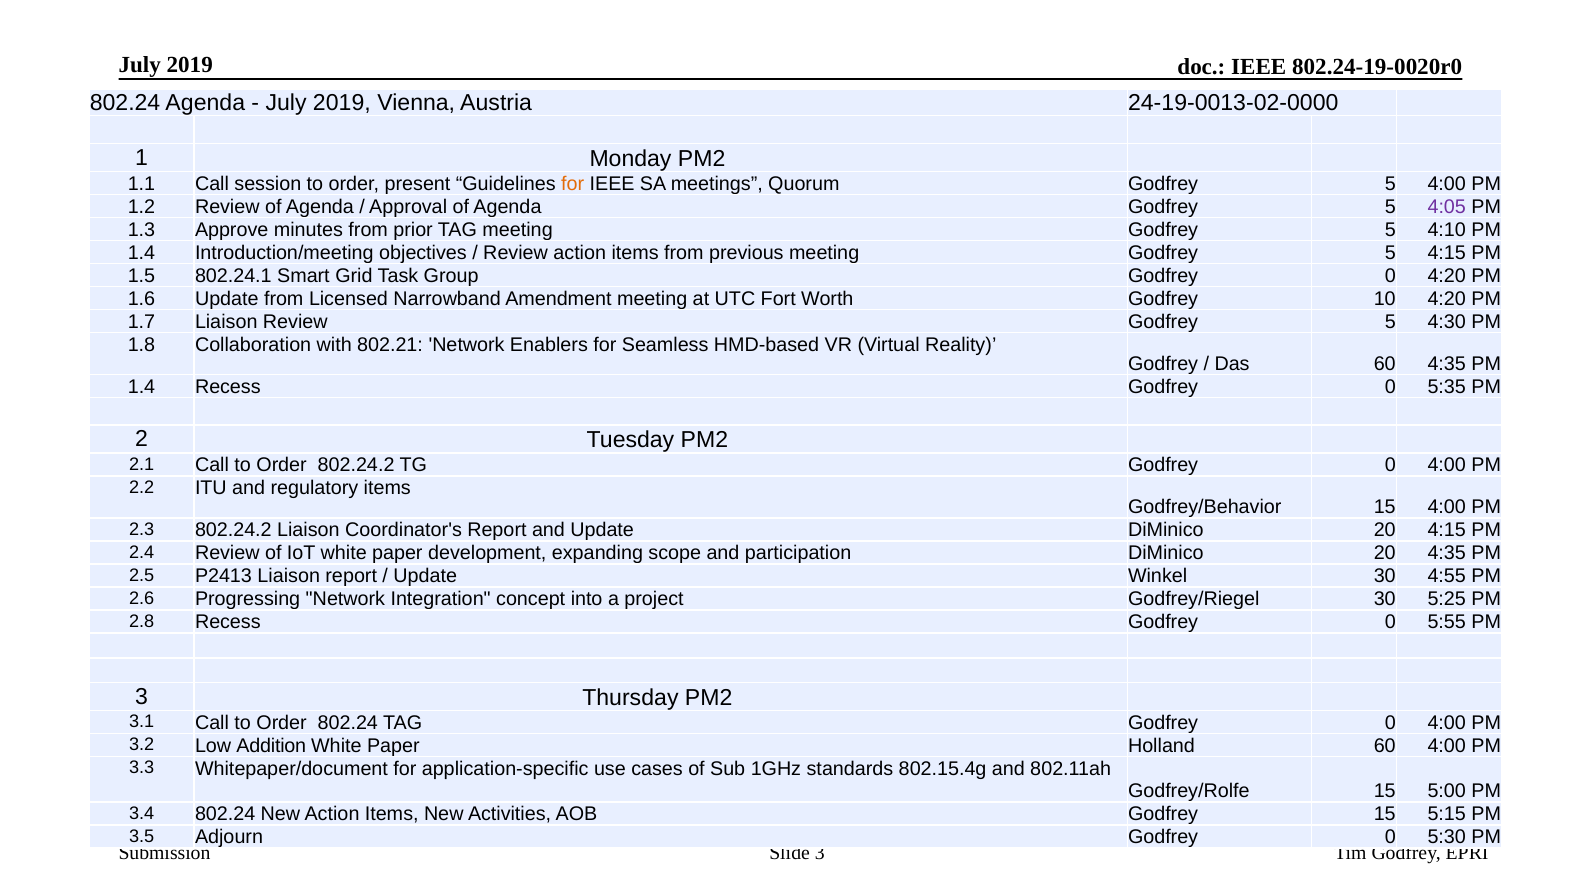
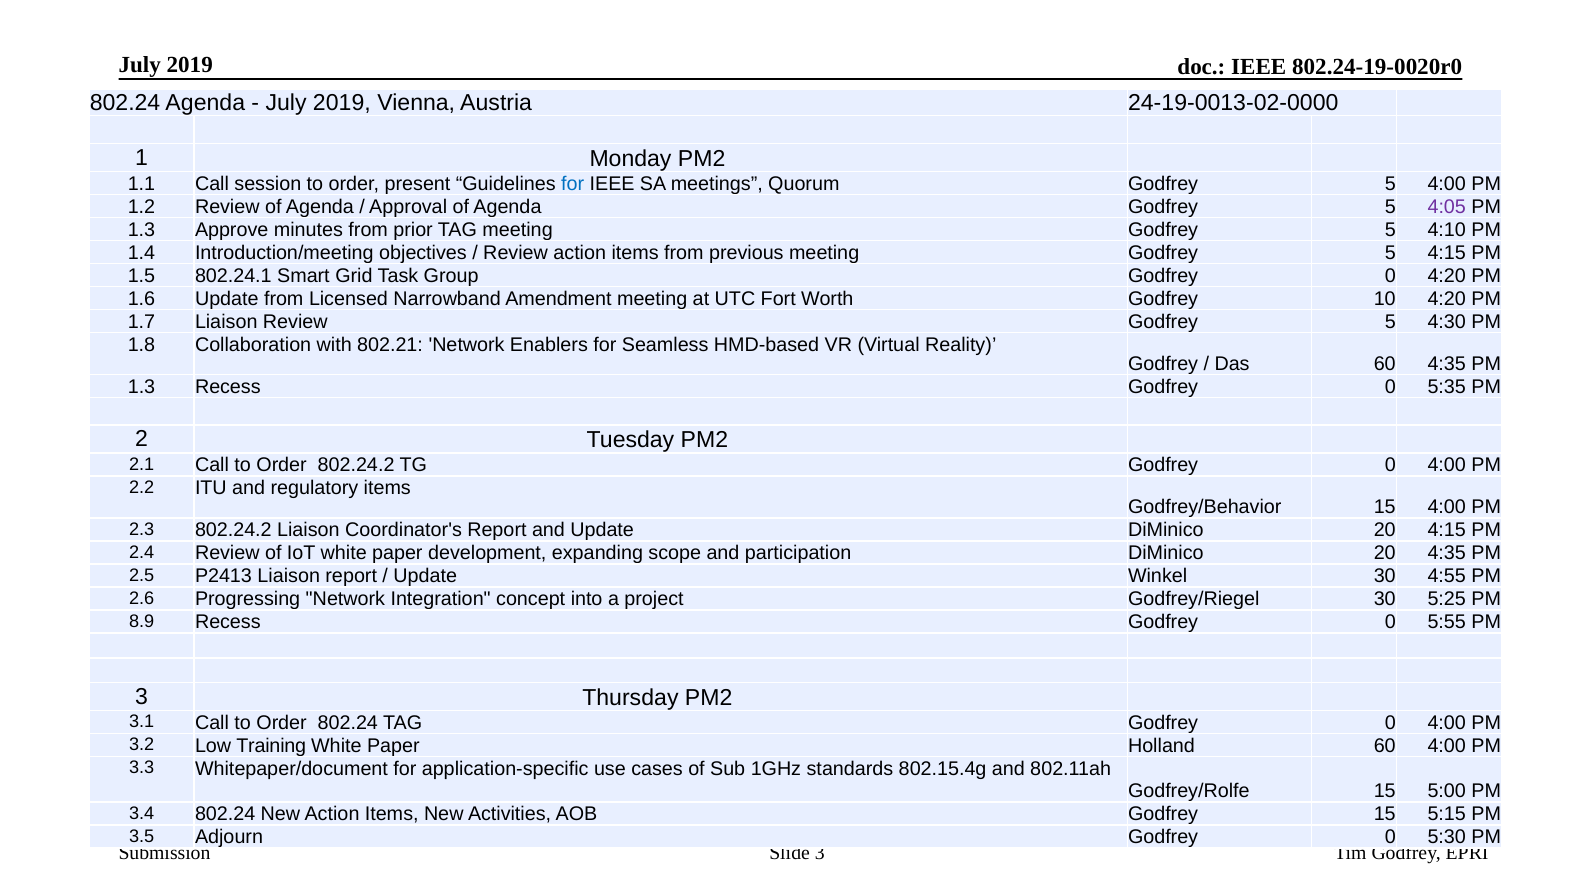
for colour: orange -> blue (573, 184)
1.4: 1.4 -> 1.3 (142, 387)
2.8: 2.8 -> 8.9 (142, 621)
Addition: Addition -> Training (271, 746)
